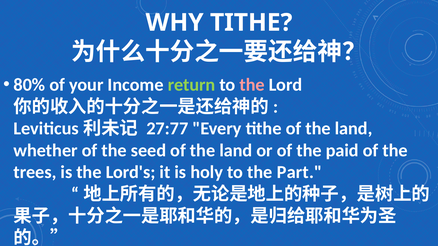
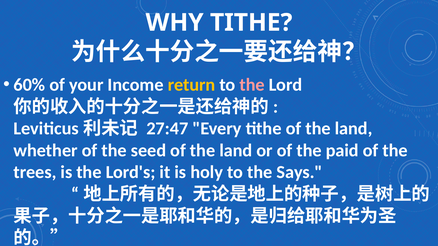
80%: 80% -> 60% (29, 85)
return colour: light green -> yellow (192, 85)
27:77: 27:77 -> 27:47 (167, 129)
Part: Part -> Says (300, 173)
